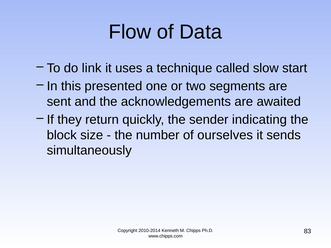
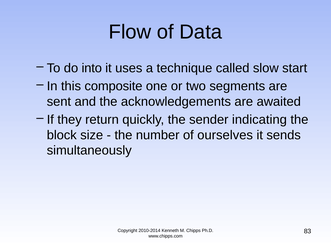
link: link -> into (92, 68)
presented: presented -> composite (113, 86)
